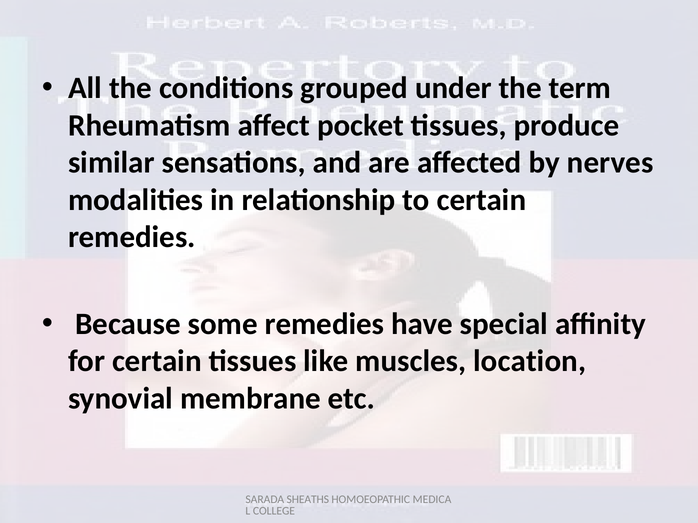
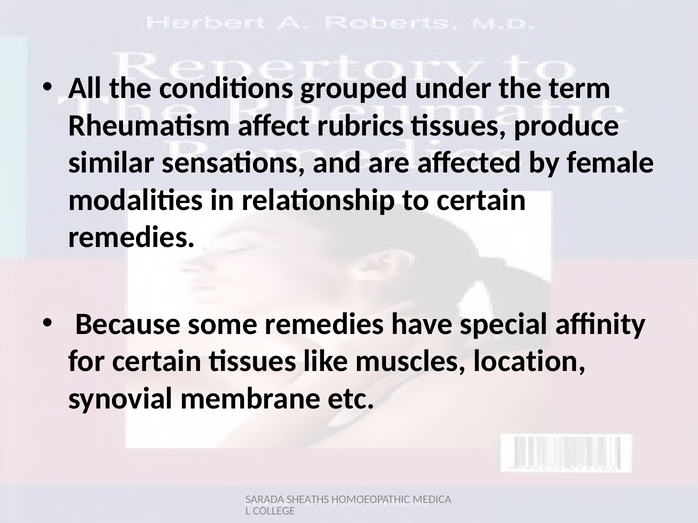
pocket: pocket -> rubrics (361, 126)
nerves: nerves -> female (610, 163)
